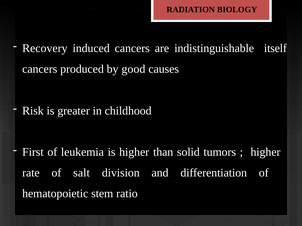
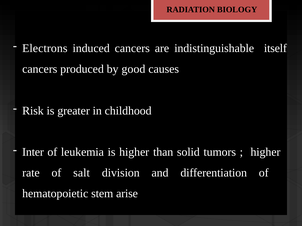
Recovery: Recovery -> Electrons (45, 48)
First: First -> Inter (33, 152)
ratio: ratio -> arise (127, 194)
